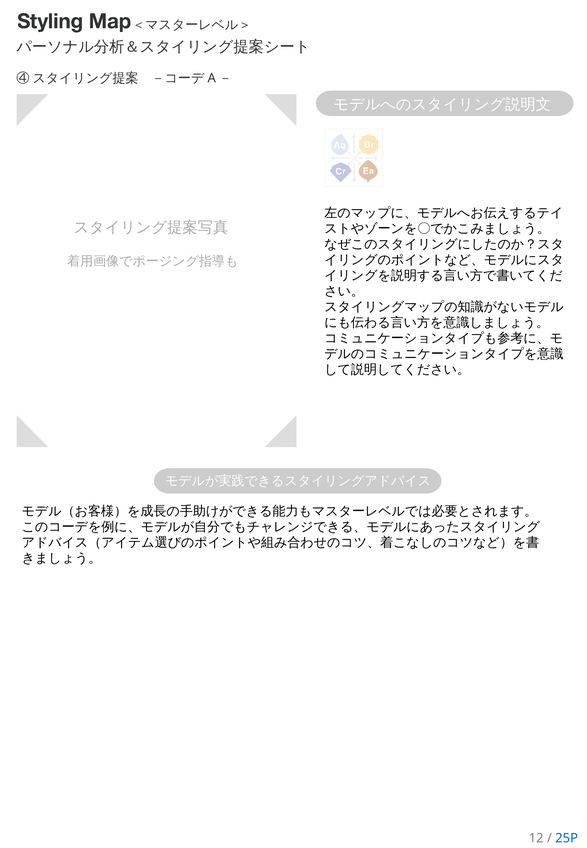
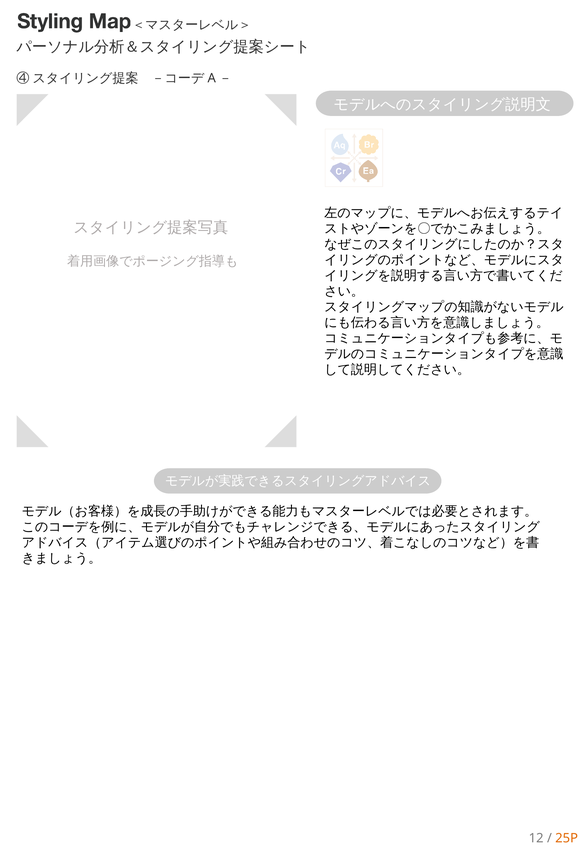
25P colour: blue -> orange (567, 838)
